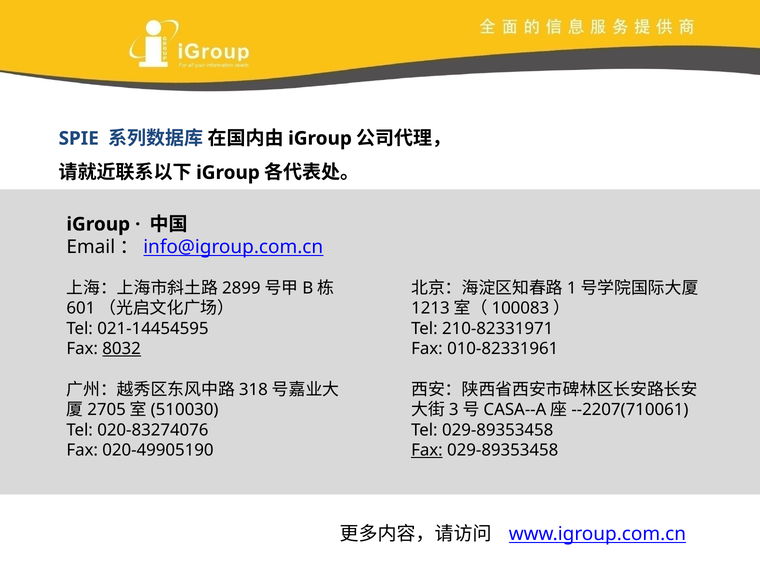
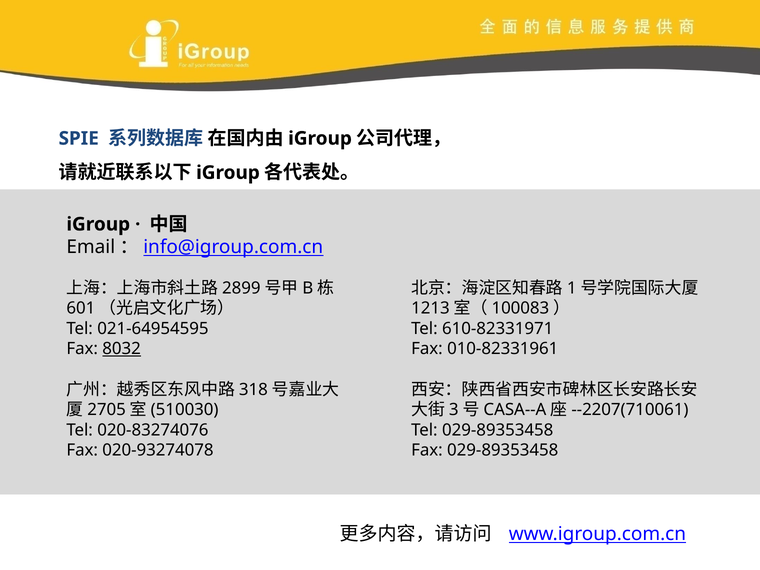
021-14454595: 021-14454595 -> 021-64954595 (153, 329)
210-82331971: 210-82331971 -> 610-82331971 (498, 329)
020-49905190: 020-49905190 -> 020-93274078 (158, 450)
Fax underline: present -> none (427, 450)
